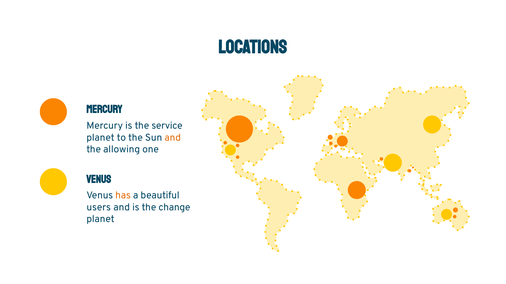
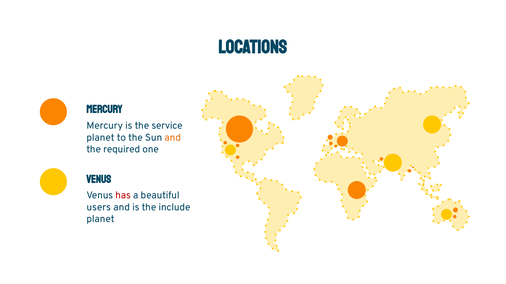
allowing: allowing -> required (122, 150)
has colour: orange -> red (123, 196)
change: change -> include (174, 208)
